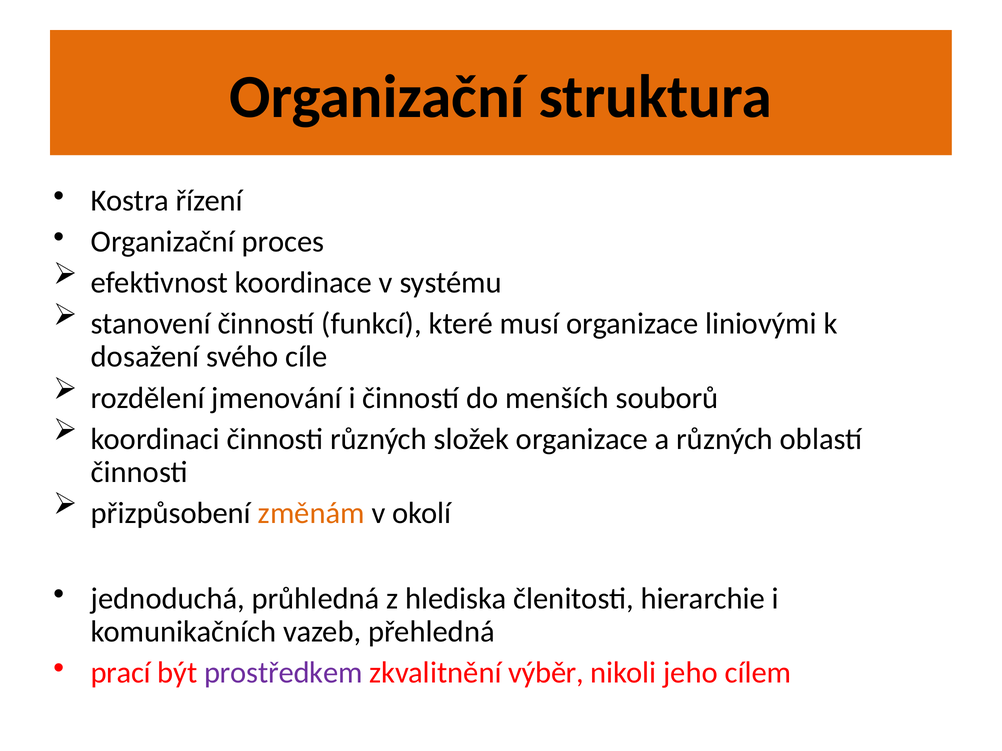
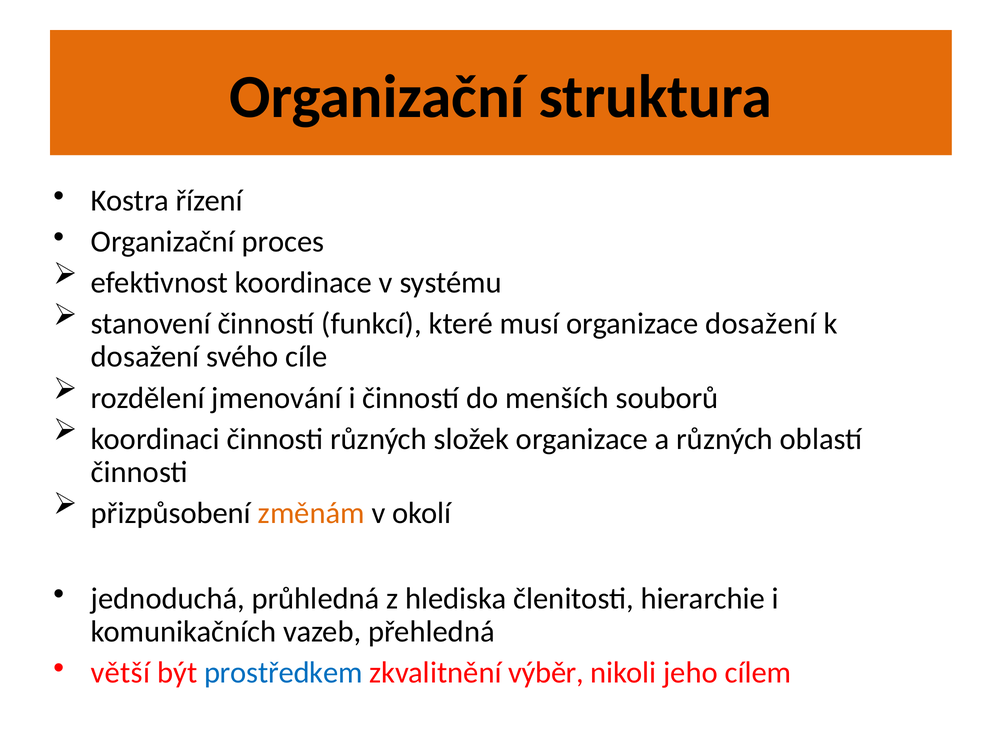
organizace liniovými: liniovými -> dosažení (761, 324)
prací: prací -> větší (120, 673)
prostředkem colour: purple -> blue (283, 673)
